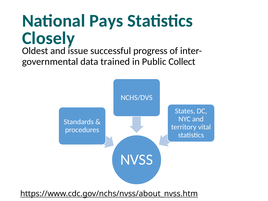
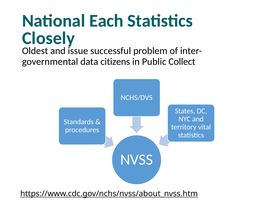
Pays: Pays -> Each (106, 21)
progress: progress -> problem (150, 51)
trained: trained -> citizens (115, 62)
